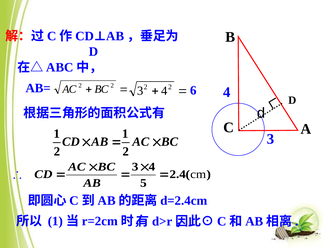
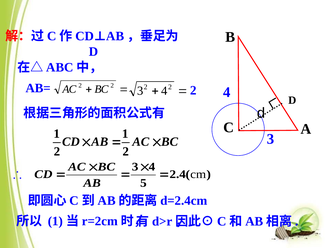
3 6: 6 -> 2 (193, 91)
